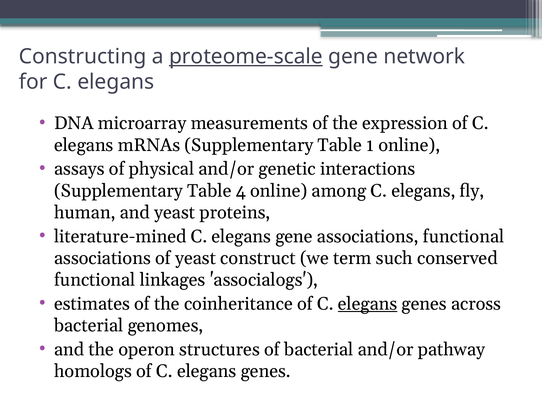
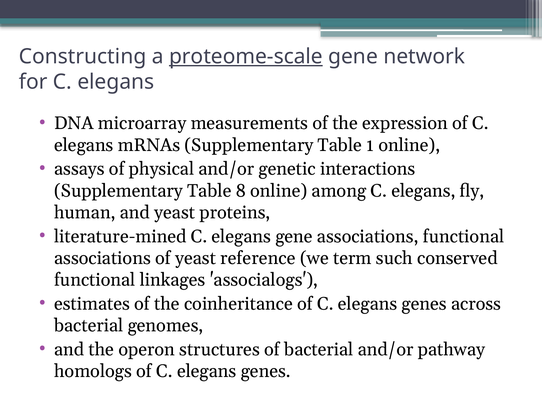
4: 4 -> 8 (241, 190)
construct: construct -> reference (258, 258)
elegans underline: present -> none (368, 303)
